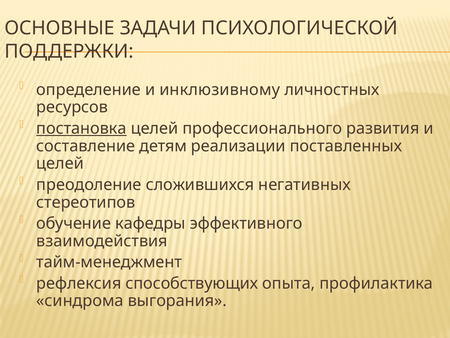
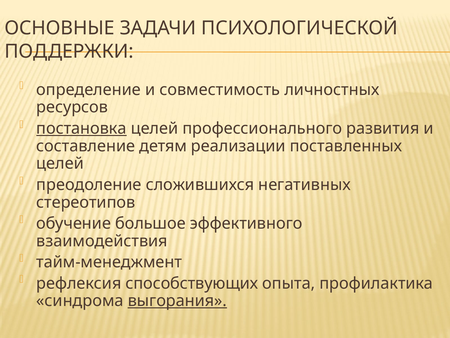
инклюзивному: инклюзивному -> совместимость (220, 90)
кафедры: кафедры -> большое (150, 223)
выгорания underline: none -> present (177, 300)
